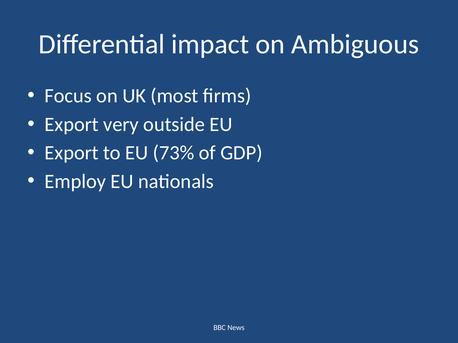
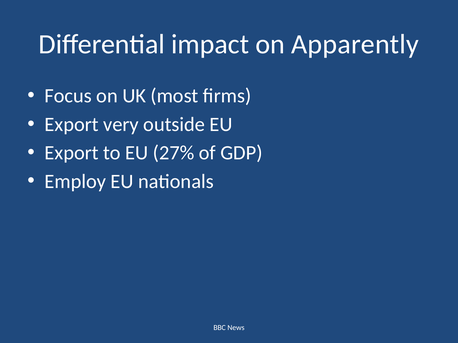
Ambiguous: Ambiguous -> Apparently (355, 44)
73%: 73% -> 27% (174, 153)
